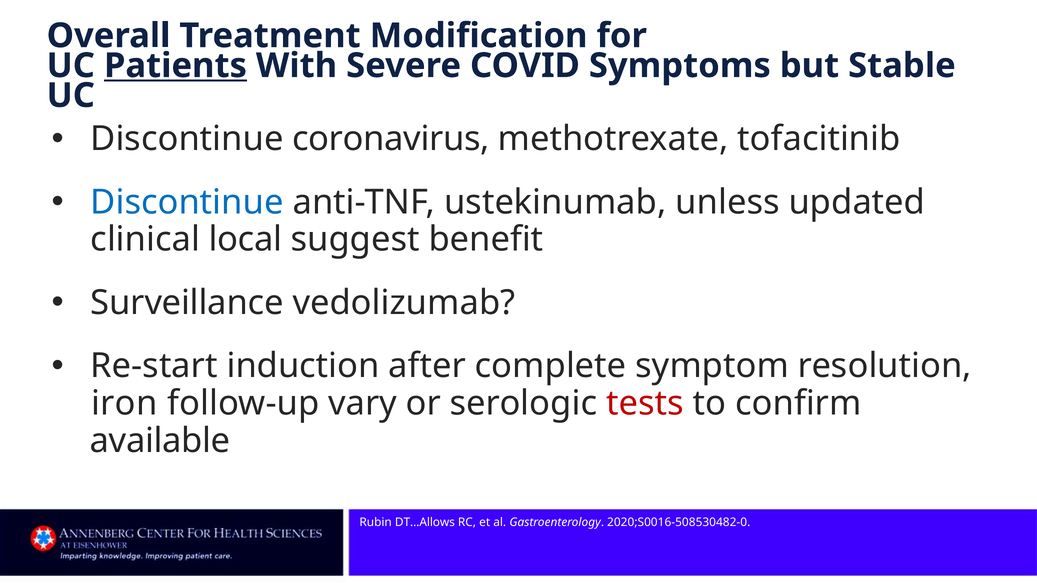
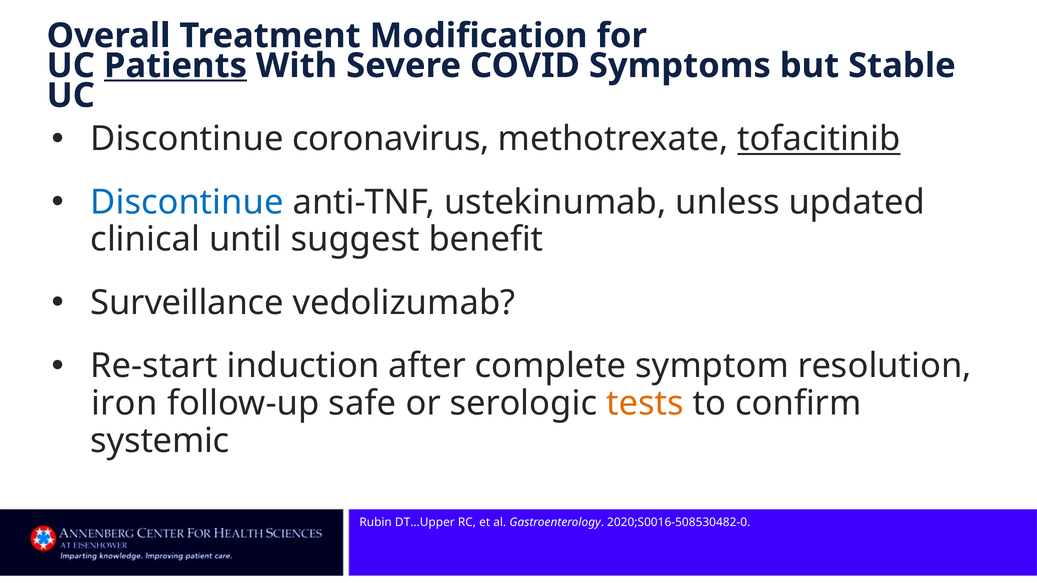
tofacitinib underline: none -> present (819, 139)
local: local -> until (245, 240)
vary: vary -> safe (362, 404)
tests colour: red -> orange (645, 404)
available: available -> systemic (160, 441)
DT…Allows: DT…Allows -> DT…Upper (425, 523)
